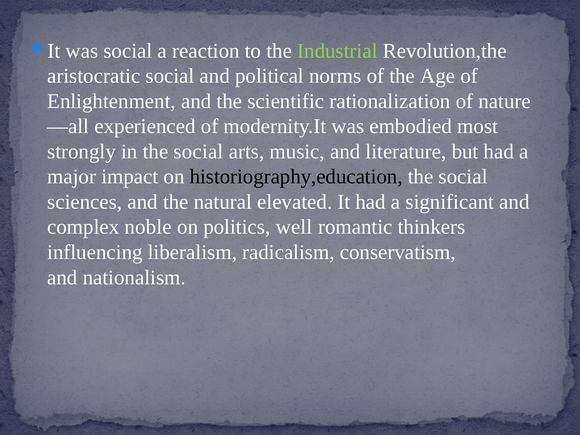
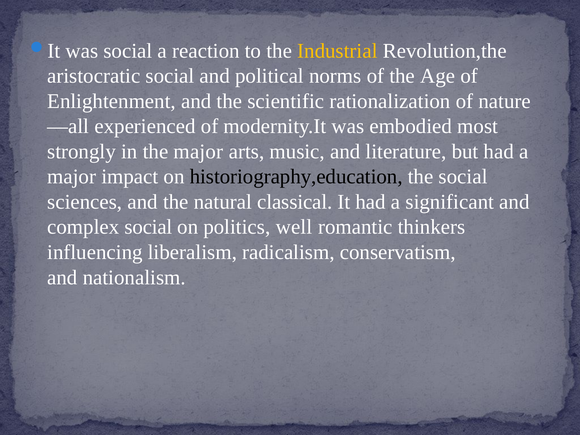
Industrial colour: light green -> yellow (337, 51)
in the social: social -> major (198, 152)
elevated: elevated -> classical (295, 202)
complex noble: noble -> social (148, 227)
